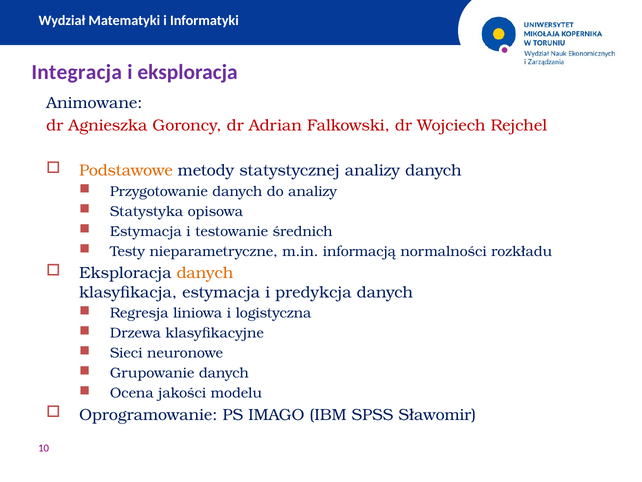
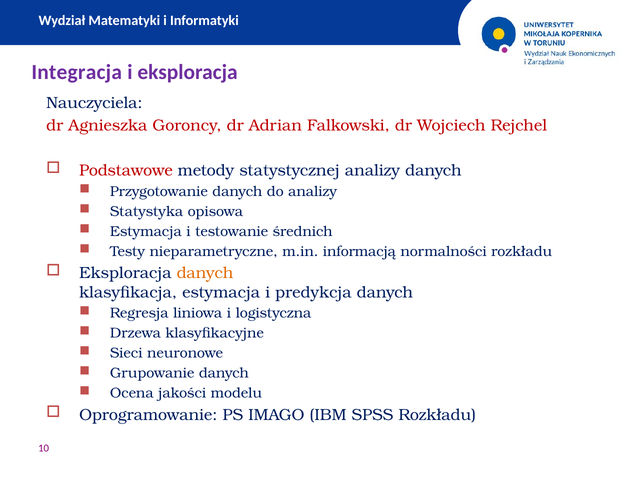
Animowane: Animowane -> Nauczyciela (94, 103)
Podstawowe colour: orange -> red (126, 170)
SPSS Sławomir: Sławomir -> Rozkładu (437, 414)
